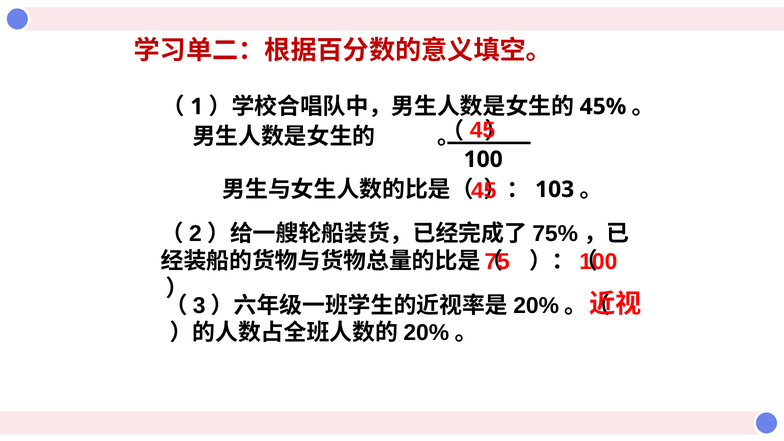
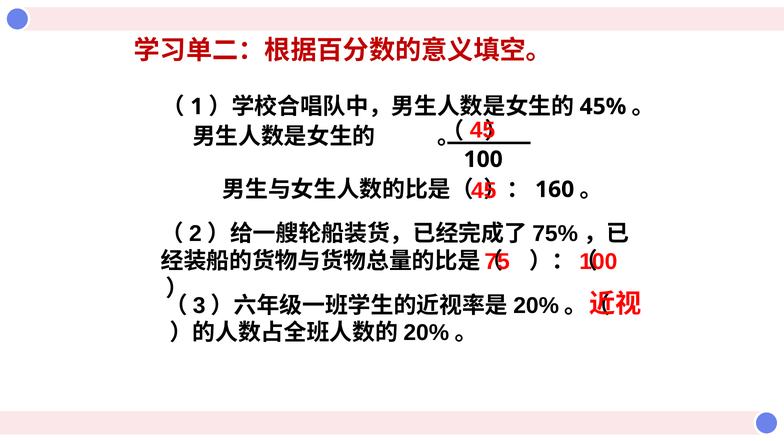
103: 103 -> 160 (555, 189)
